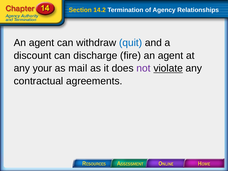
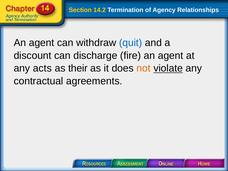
your: your -> acts (42, 68)
mail: mail -> their (78, 68)
not colour: purple -> orange (144, 68)
